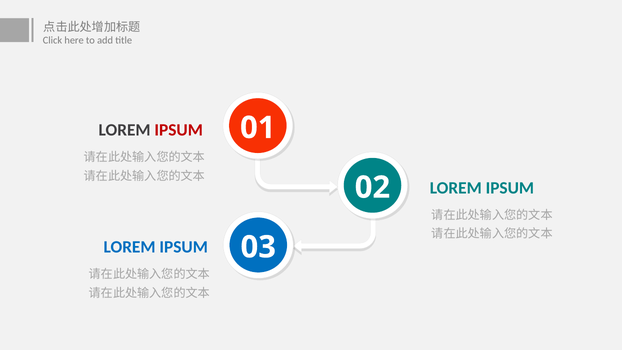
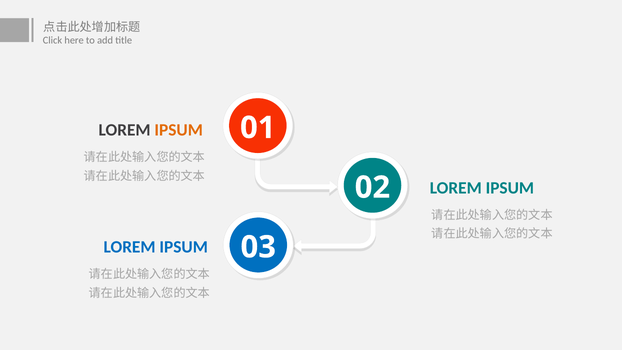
IPSUM colour: red -> orange (179, 130)
